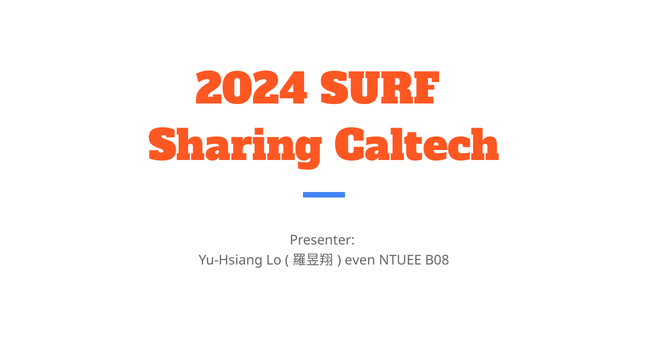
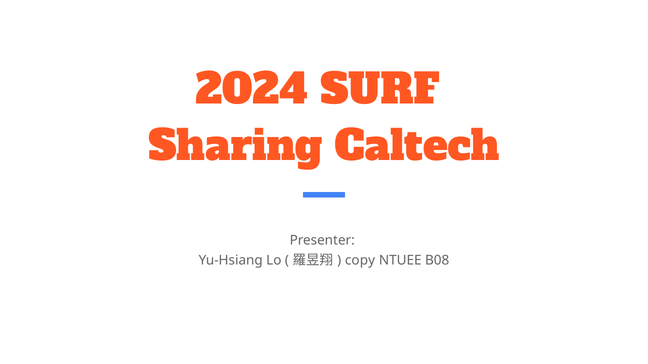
even: even -> copy (360, 261)
